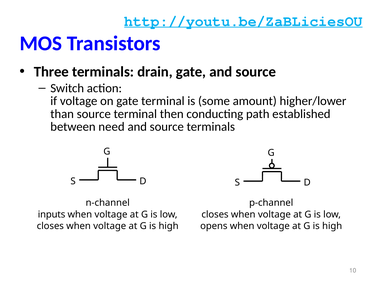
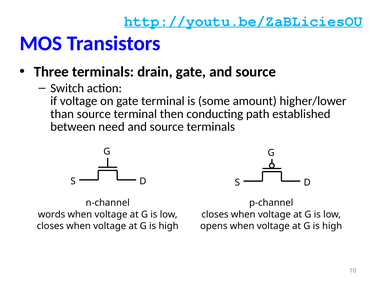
inputs: inputs -> words (52, 215)
